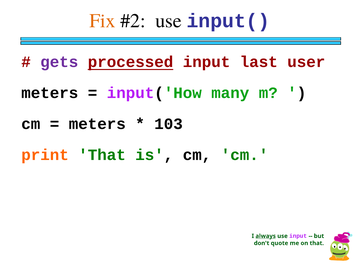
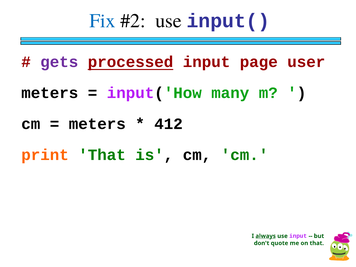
Fix colour: orange -> blue (102, 21)
last: last -> page (259, 62)
103: 103 -> 412 (169, 124)
